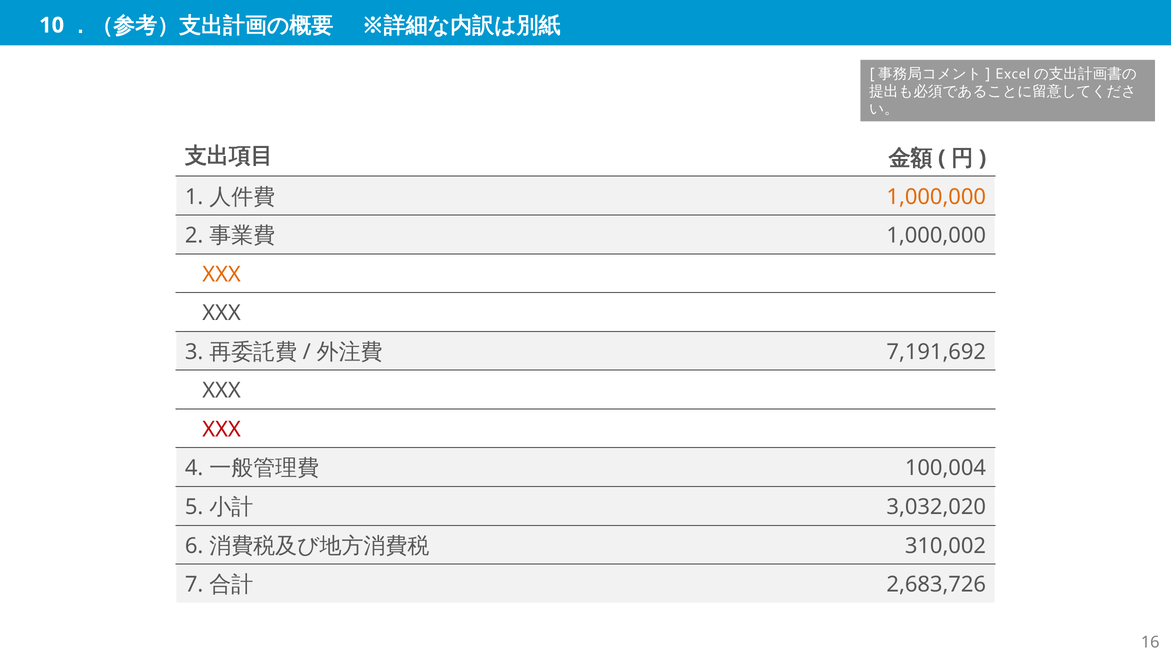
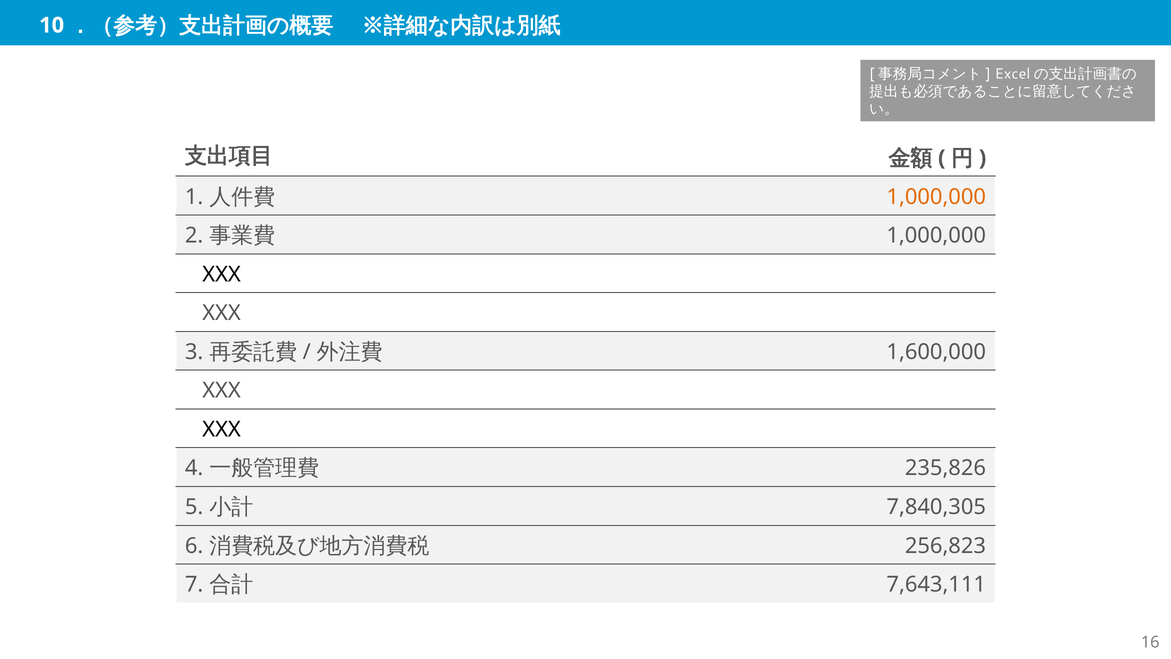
XXX colour: orange -> black (222, 274)
7,191,692: 7,191,692 -> 1,600,000 (936, 352)
XXX colour: red -> black (222, 429)
100,004: 100,004 -> 235,826 (945, 468)
3,032,020: 3,032,020 -> 7,840,305 (936, 507)
310,002: 310,002 -> 256,823 (945, 546)
2,683,726: 2,683,726 -> 7,643,111 (936, 584)
